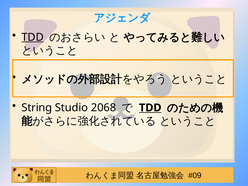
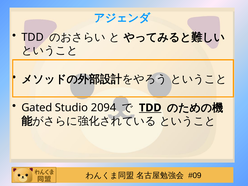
TDD underline: present -> none (33, 37)
String: String -> Gated (37, 108)
2068: 2068 -> 2094 (104, 108)
